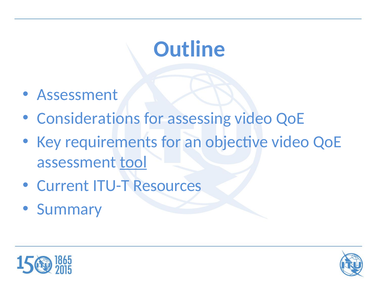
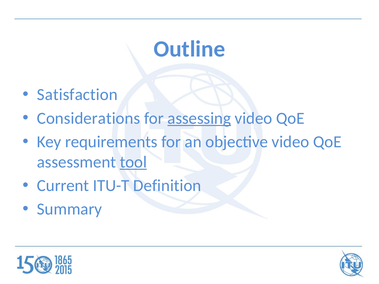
Assessment: Assessment -> Satisfaction (77, 95)
assessing underline: none -> present (199, 118)
Resources: Resources -> Definition (167, 186)
